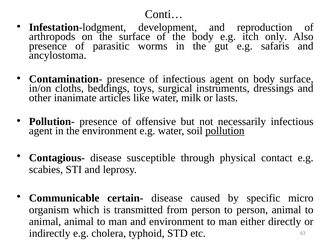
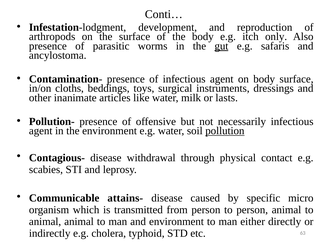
gut underline: none -> present (221, 46)
susceptible: susceptible -> withdrawal (151, 158)
certain-: certain- -> attains- (125, 198)
